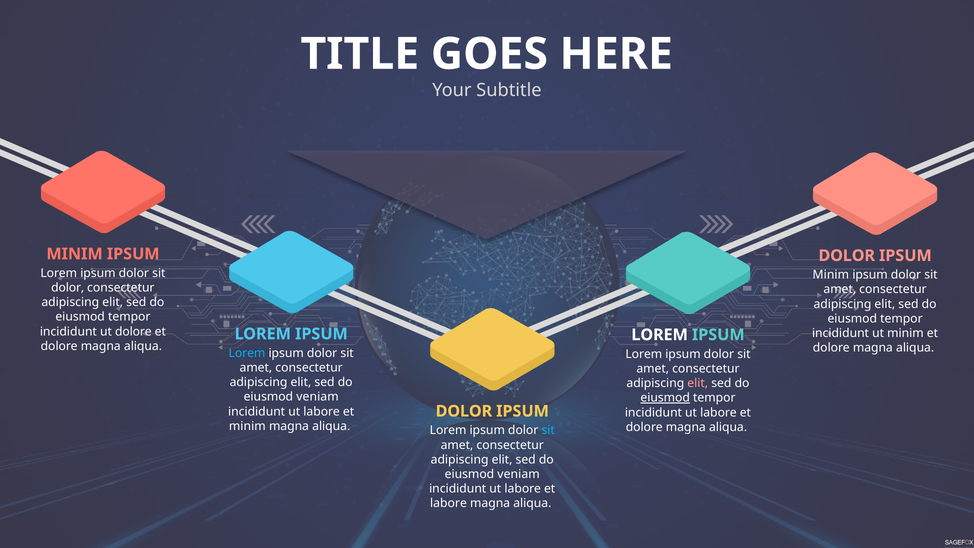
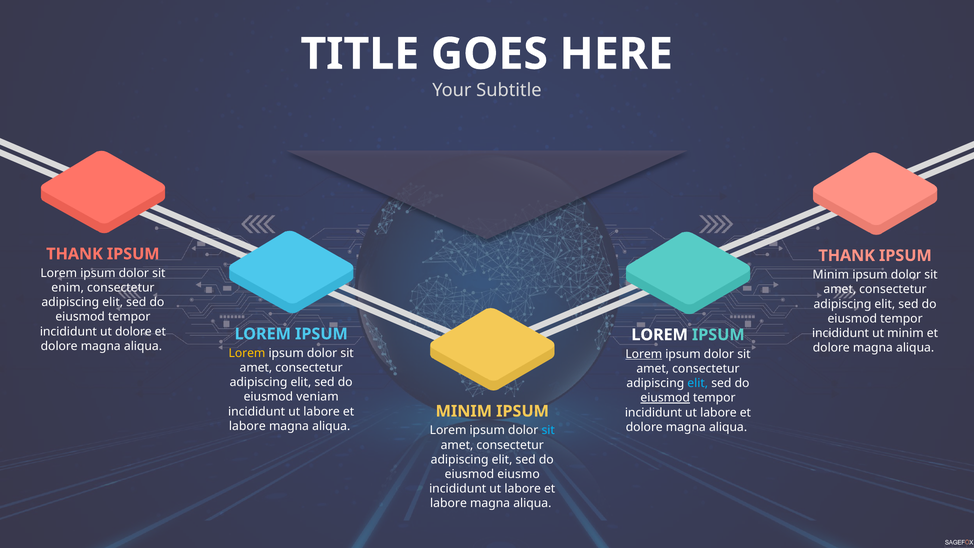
MINIM: MINIM -> THANK (75, 254)
DOLOR: DOLOR -> THANK (847, 256)
dolor: dolor -> enim (68, 288)
Lorem colour: light blue -> yellow (247, 353)
Lorem underline: none -> present (644, 354)
elit colour: pink -> light blue (698, 383)
DOLOR: DOLOR -> MINIM (464, 411)
minim: minim -> labore (247, 426)
veniam: veniam -> eiusmo (519, 474)
